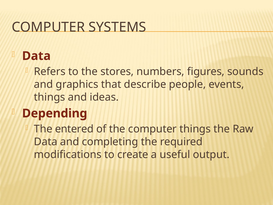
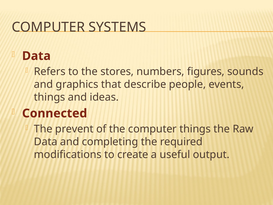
Depending: Depending -> Connected (55, 113)
entered: entered -> prevent (74, 129)
